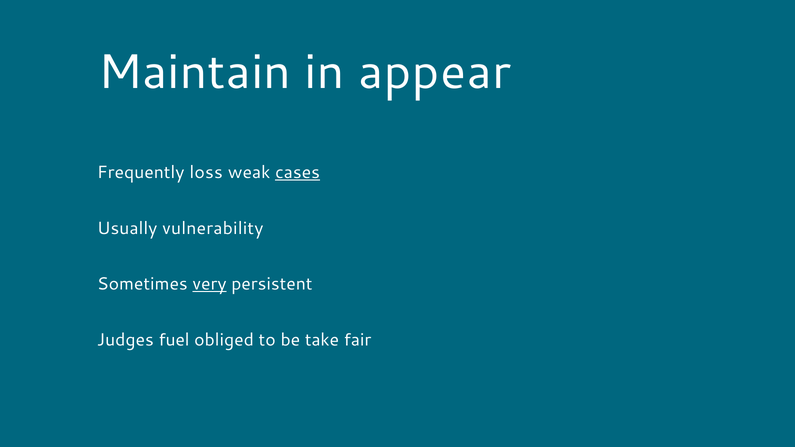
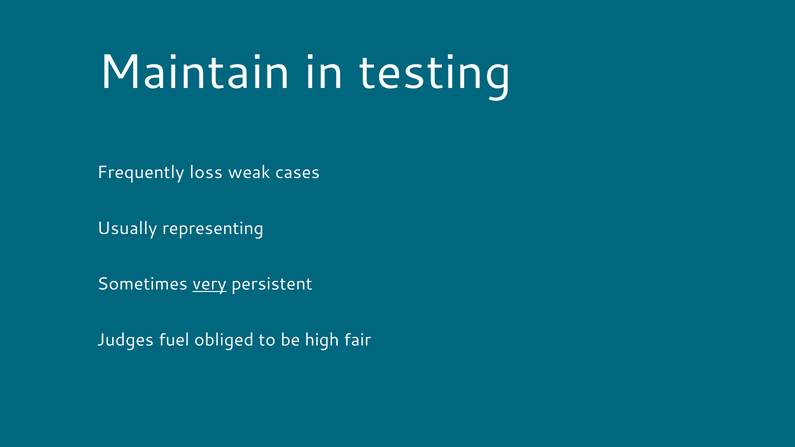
appear: appear -> testing (435, 72)
cases underline: present -> none (298, 173)
vulnerability: vulnerability -> representing (213, 228)
take: take -> high (322, 340)
